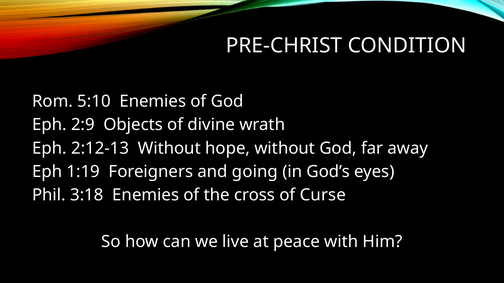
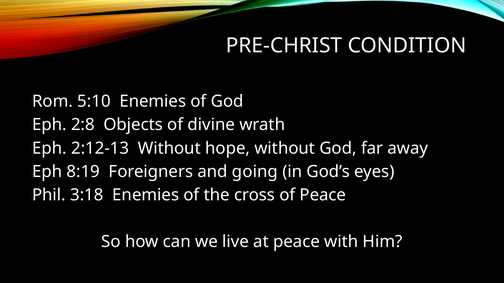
2:9: 2:9 -> 2:8 (83, 125)
1:19: 1:19 -> 8:19 (83, 172)
of Curse: Curse -> Peace (323, 195)
